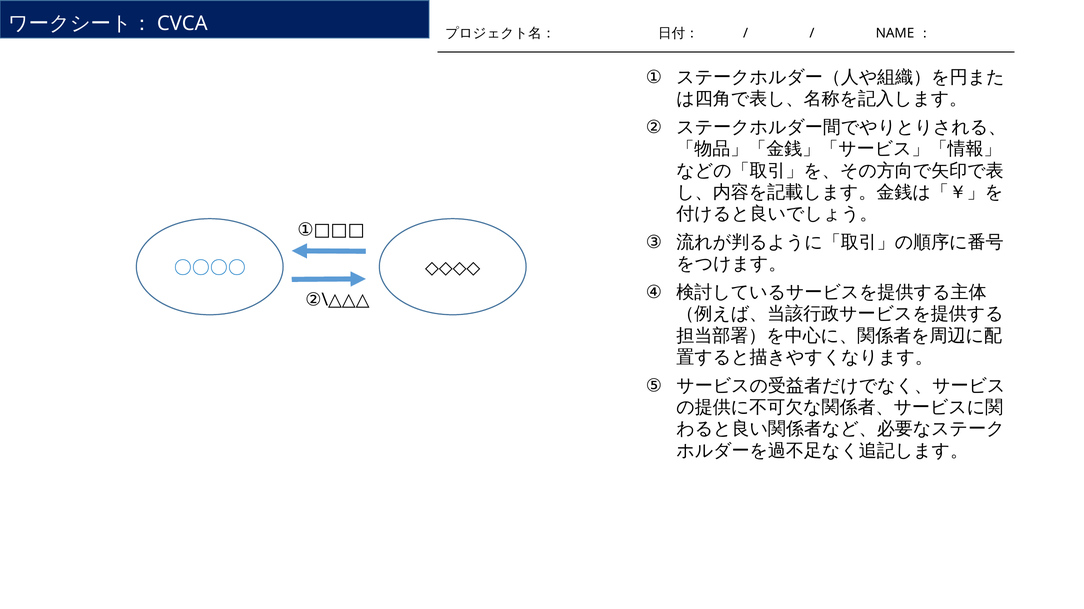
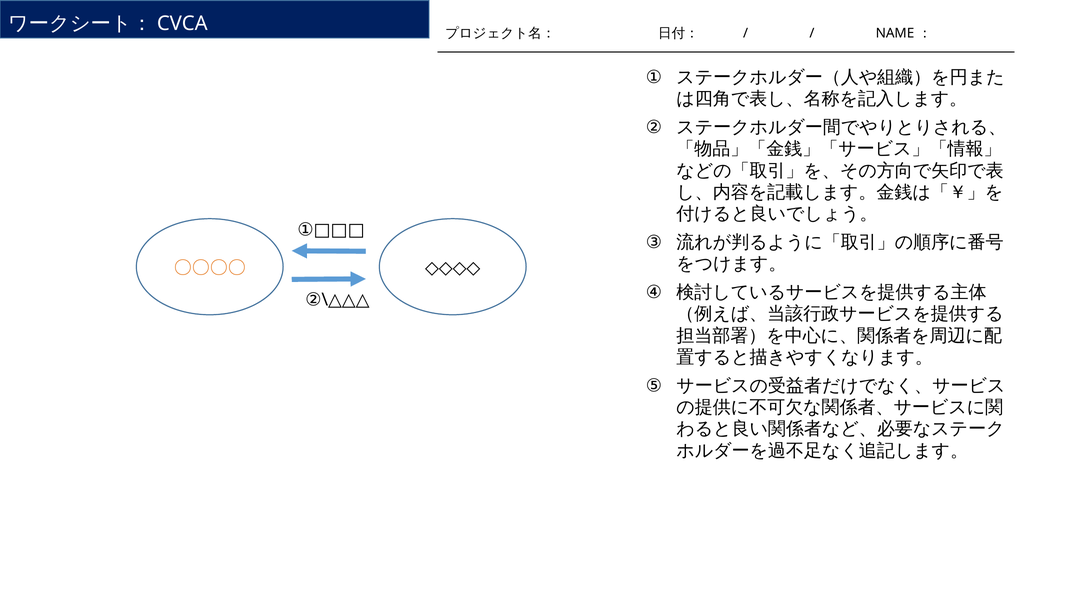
〇〇〇〇 colour: blue -> orange (210, 268)
